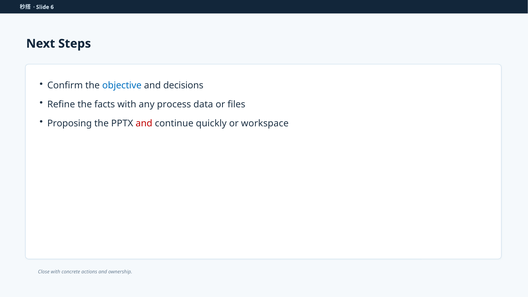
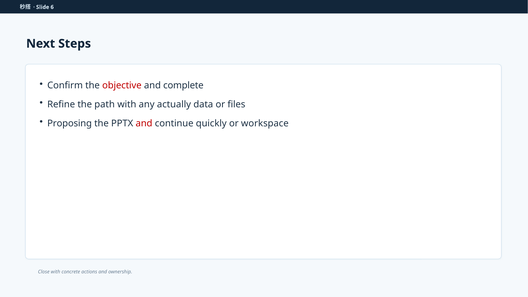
objective colour: blue -> red (122, 85)
decisions: decisions -> complete (183, 85)
facts: facts -> path (105, 104)
process: process -> actually (174, 104)
